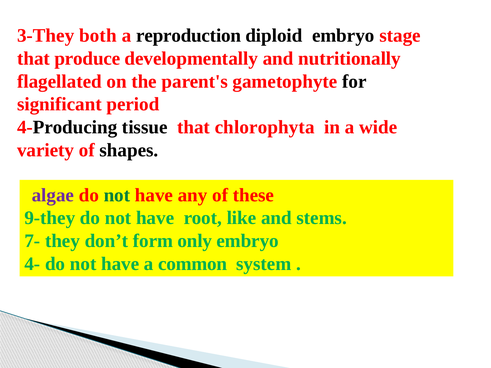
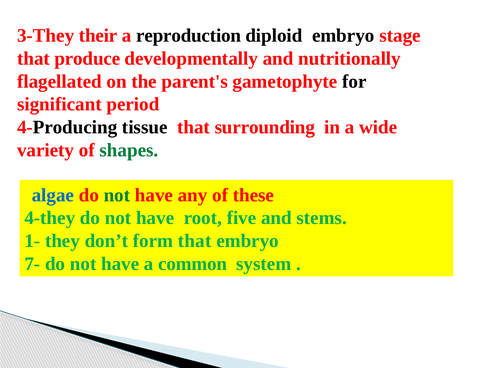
both: both -> their (98, 36)
chlorophyta: chlorophyta -> surrounding (265, 127)
shapes colour: black -> green (129, 150)
algae colour: purple -> blue (53, 195)
9-they: 9-they -> 4-they (50, 218)
like: like -> five (242, 218)
7-: 7- -> 1- (32, 241)
form only: only -> that (195, 241)
4-: 4- -> 7- (32, 264)
